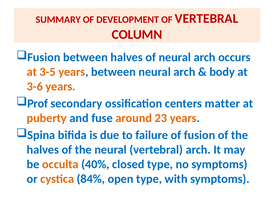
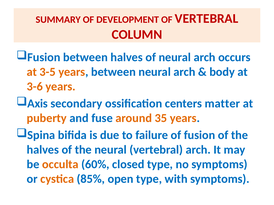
Prof: Prof -> Axis (38, 104)
23: 23 -> 35 (161, 118)
40%: 40% -> 60% (95, 165)
84%: 84% -> 85% (91, 179)
